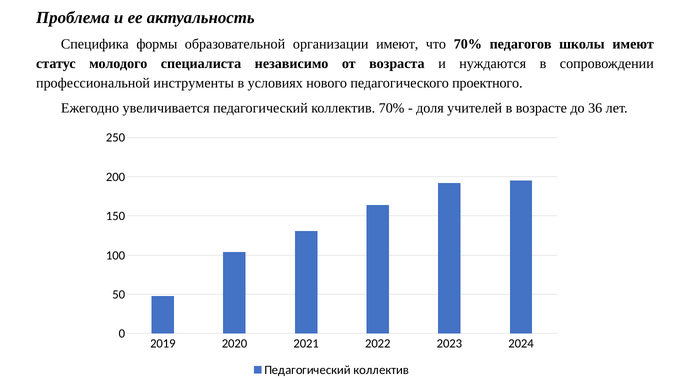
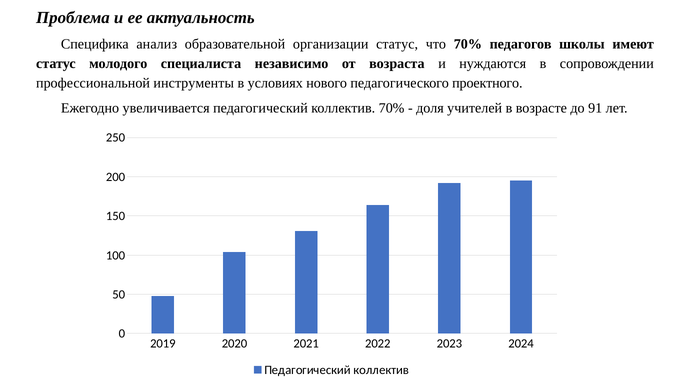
формы: формы -> анализ (157, 44)
организации имеют: имеют -> статус (397, 44)
36: 36 -> 91 (595, 108)
